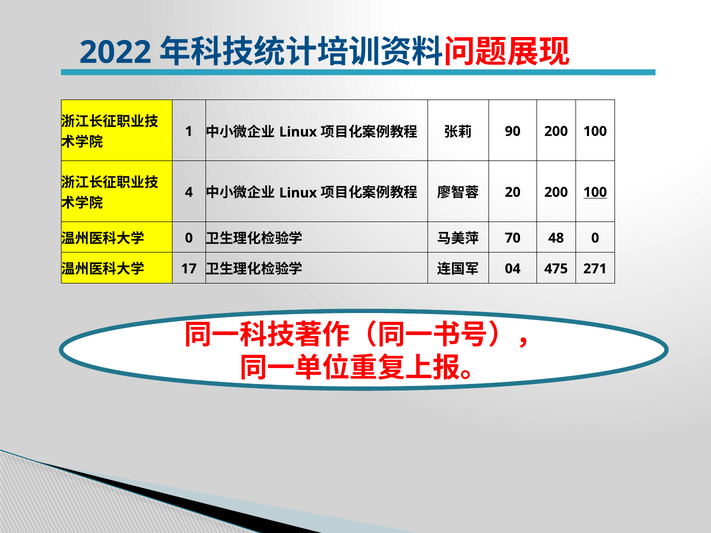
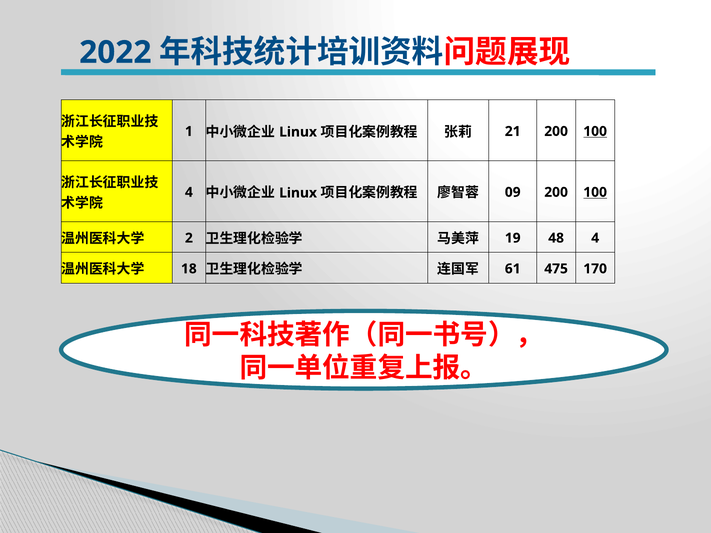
90: 90 -> 21 (513, 131)
100 underline: none -> present (595, 131)
20: 20 -> 09 (513, 192)
0: 0 -> 2 (189, 238)
70: 70 -> 19 (513, 238)
48 0: 0 -> 4 (595, 238)
17: 17 -> 18 (189, 269)
04: 04 -> 61 (513, 269)
271: 271 -> 170 (595, 269)
